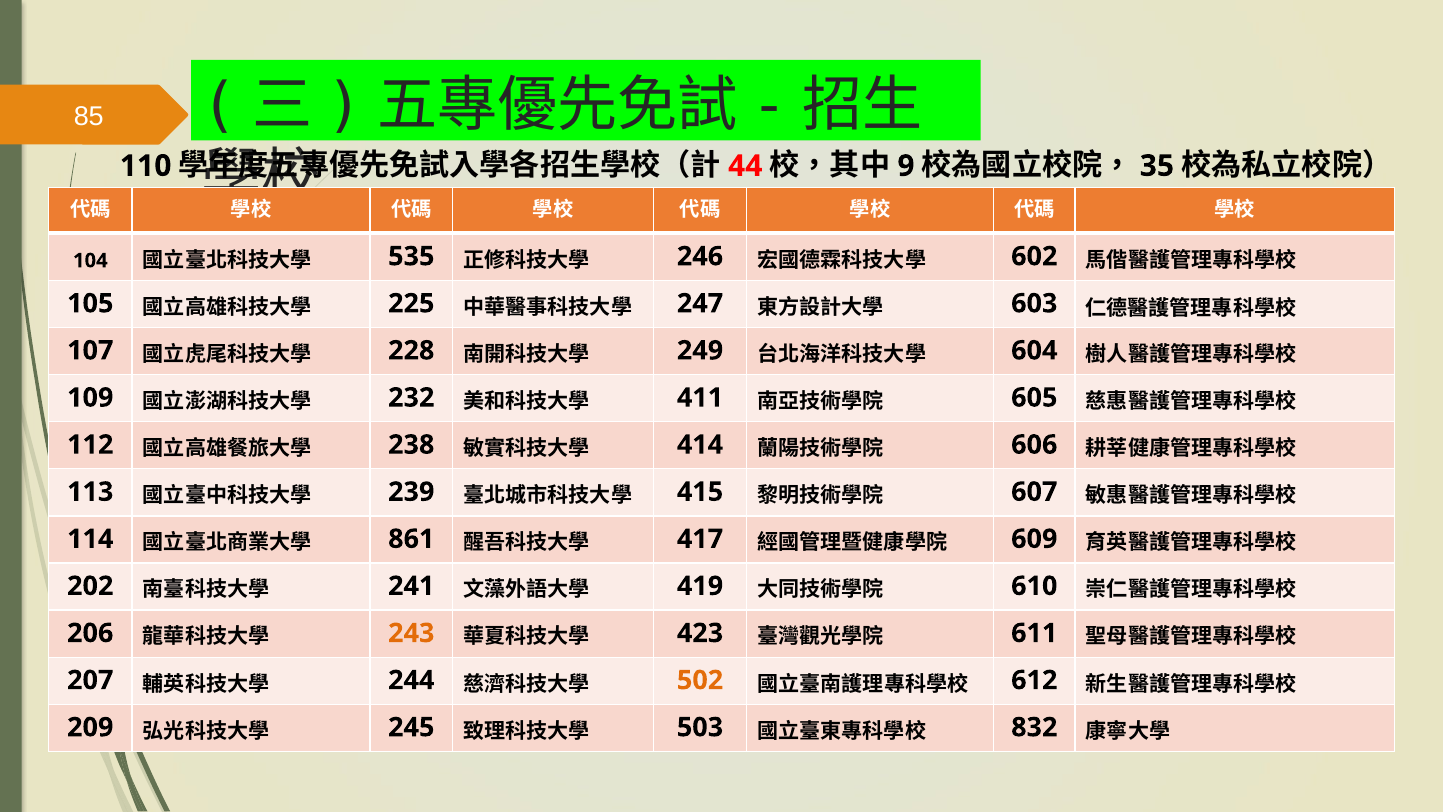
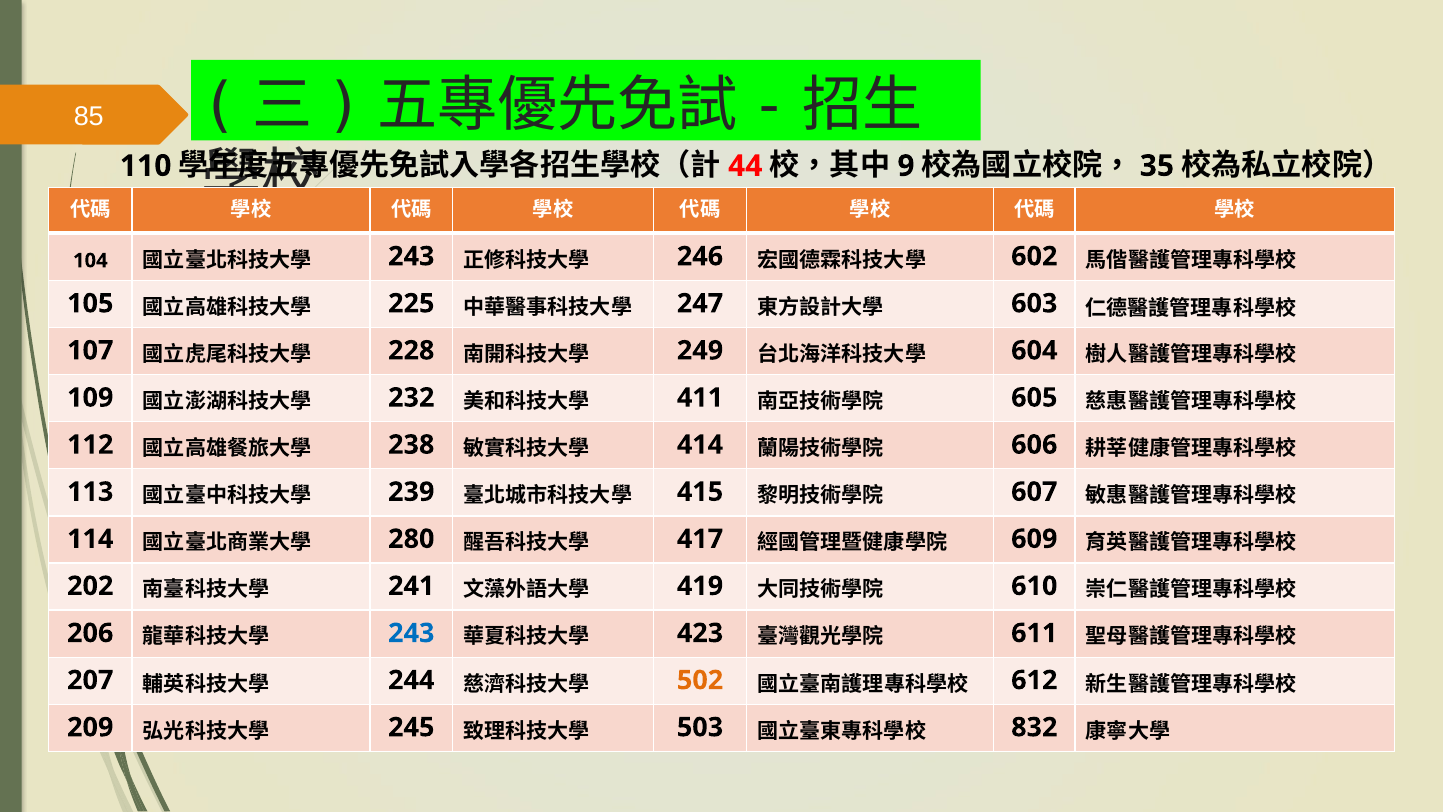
535: 535 -> 243 (411, 256)
861: 861 -> 280 (411, 539)
243 colour: orange -> blue (411, 633)
